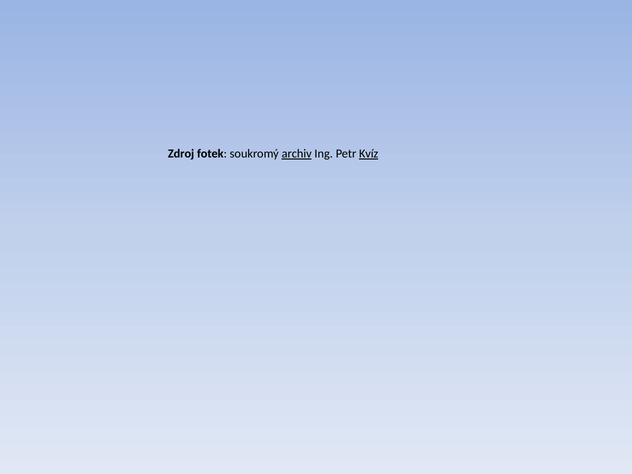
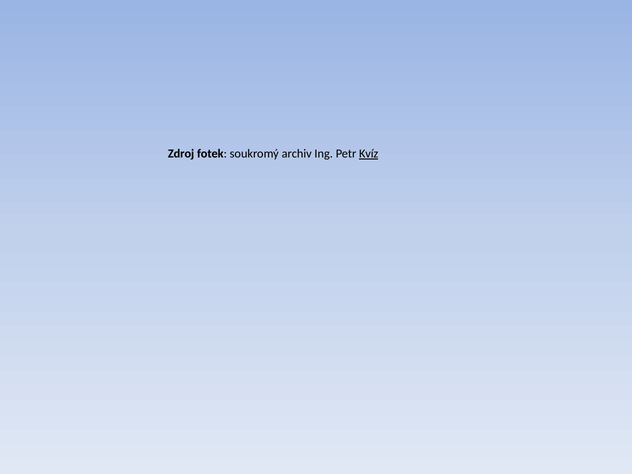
archiv underline: present -> none (297, 154)
